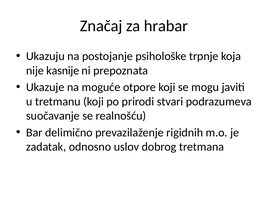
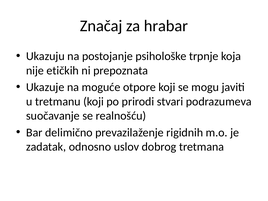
kasnije: kasnije -> etičkih (63, 71)
